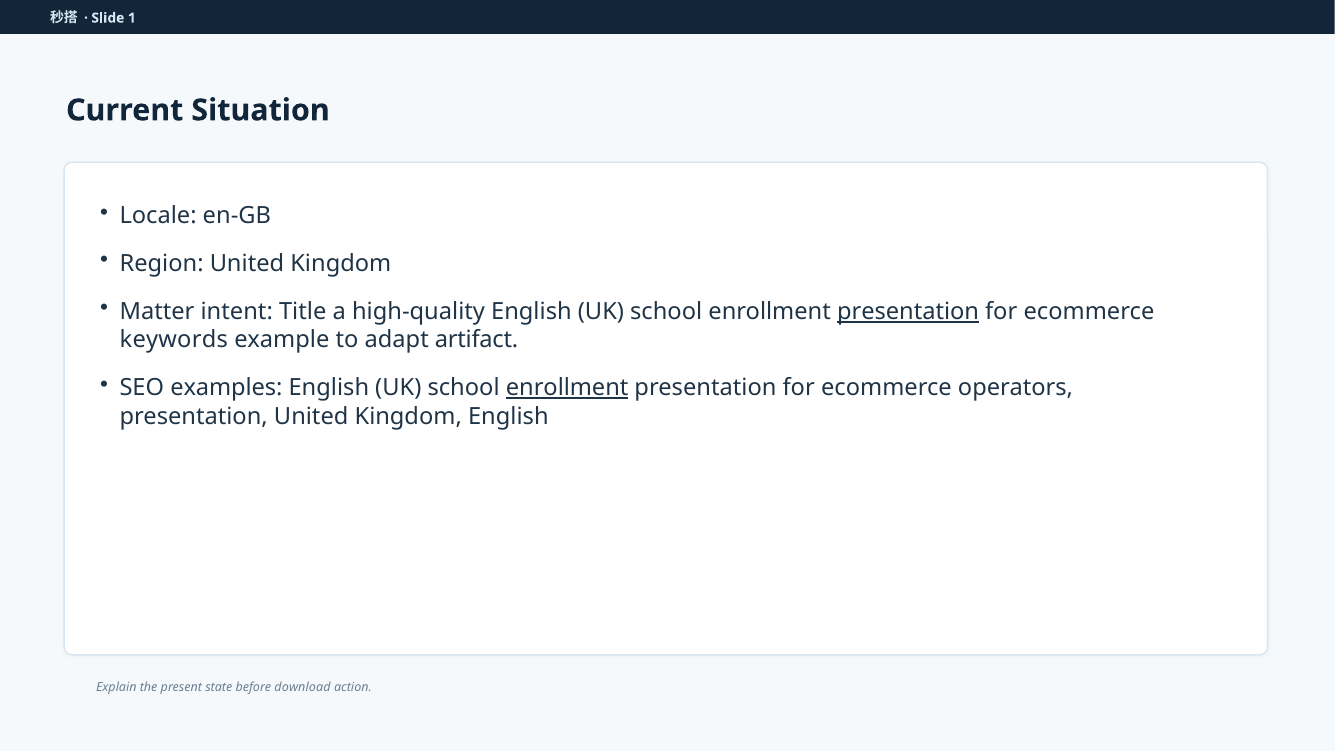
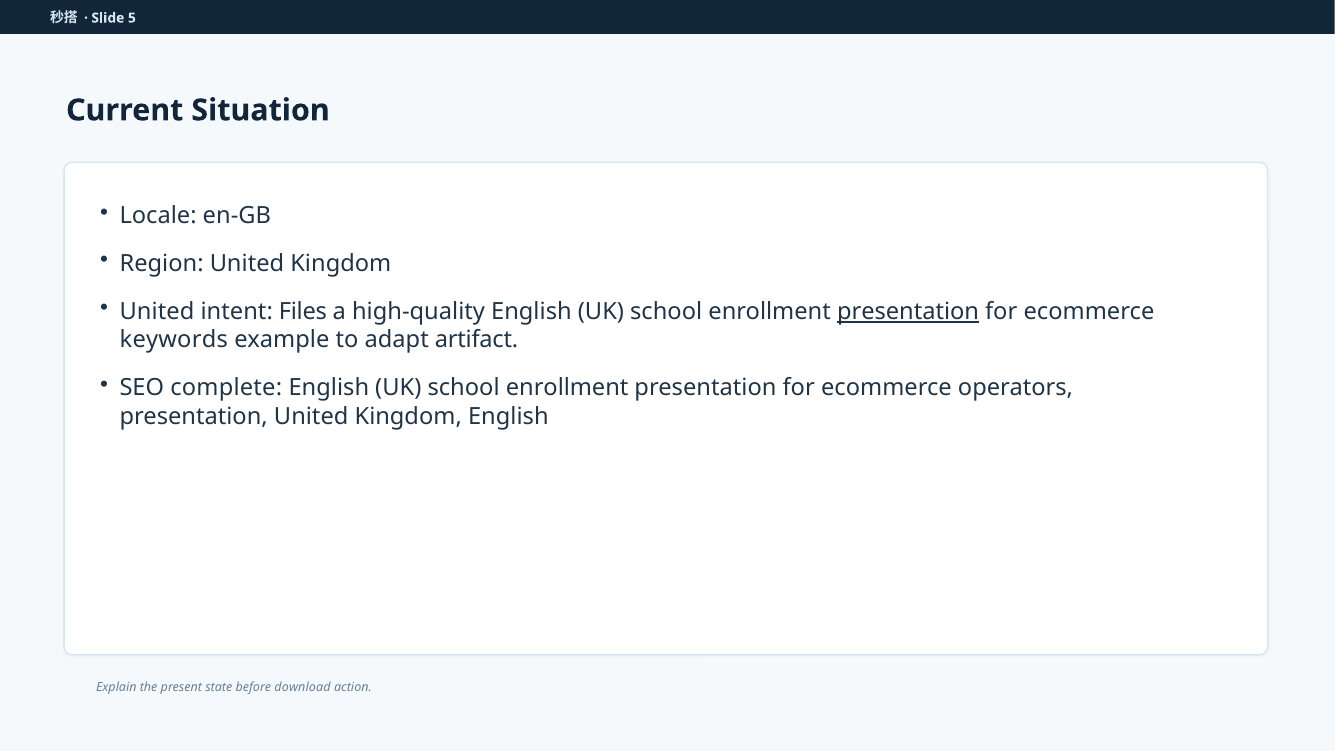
1: 1 -> 5 (132, 18)
Matter: Matter -> United (157, 312)
Title: Title -> Files (303, 312)
examples: examples -> complete (226, 388)
enrollment underline: present -> none (567, 388)
